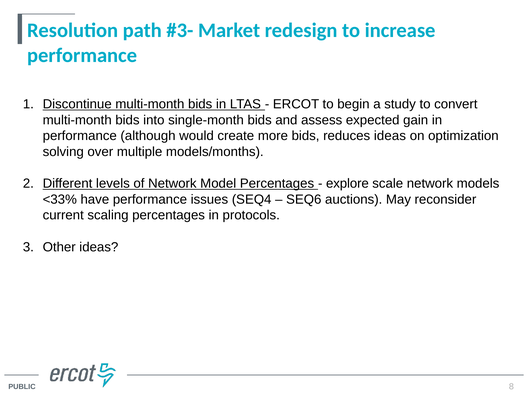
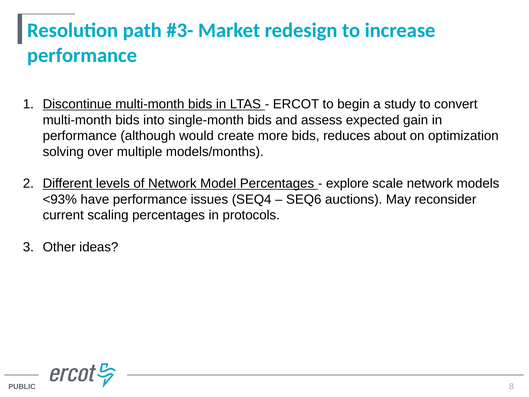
reduces ideas: ideas -> about (390, 136)
<33%: <33% -> <93% (60, 199)
